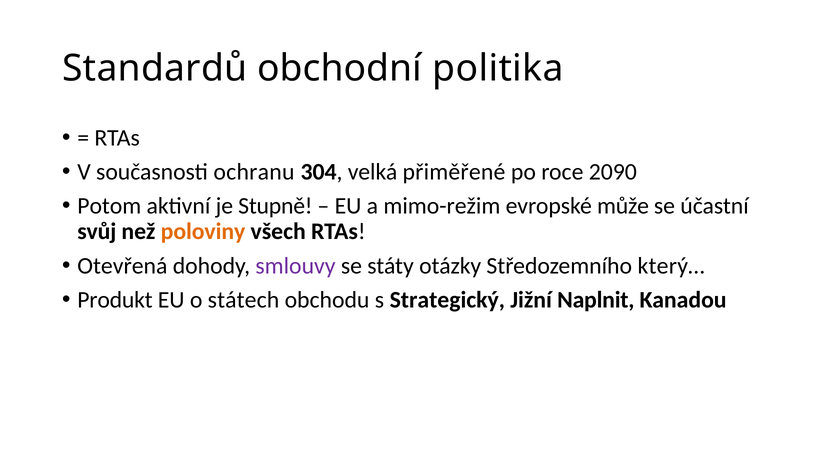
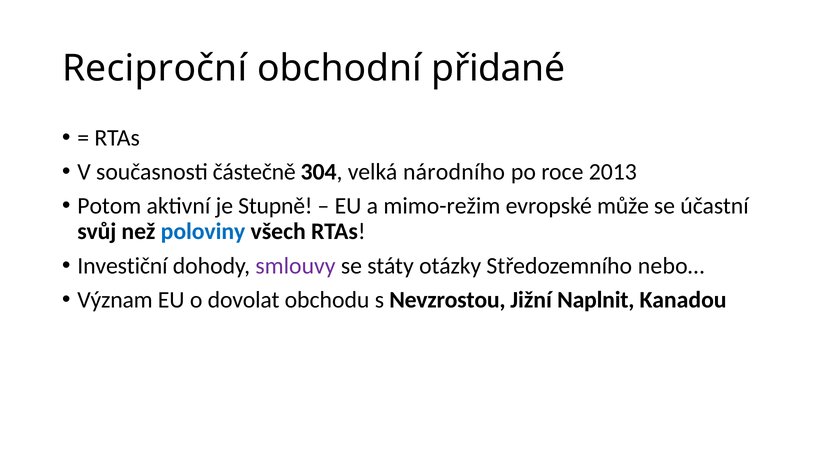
Standardů: Standardů -> Reciproční (155, 68)
politika: politika -> přidané (498, 68)
ochranu: ochranu -> částečně (254, 172)
přiměřené: přiměřené -> národního (454, 172)
2090: 2090 -> 2013 (613, 172)
poloviny colour: orange -> blue (203, 232)
Otevřená: Otevřená -> Investiční (122, 266)
který…: který… -> nebo… (671, 266)
Produkt: Produkt -> Význam (115, 300)
státech: státech -> dovolat (244, 300)
Strategický: Strategický -> Nevzrostou (447, 300)
